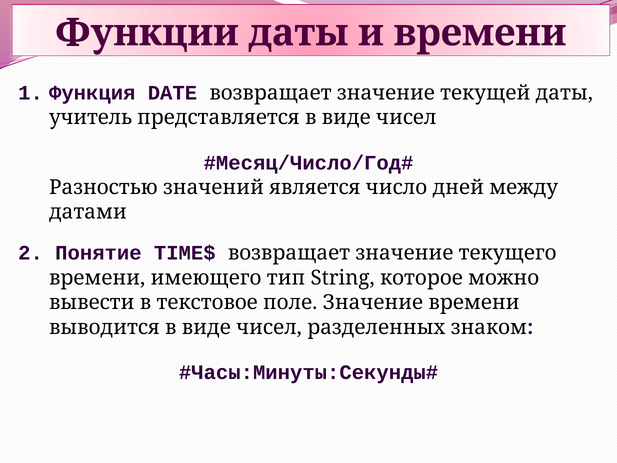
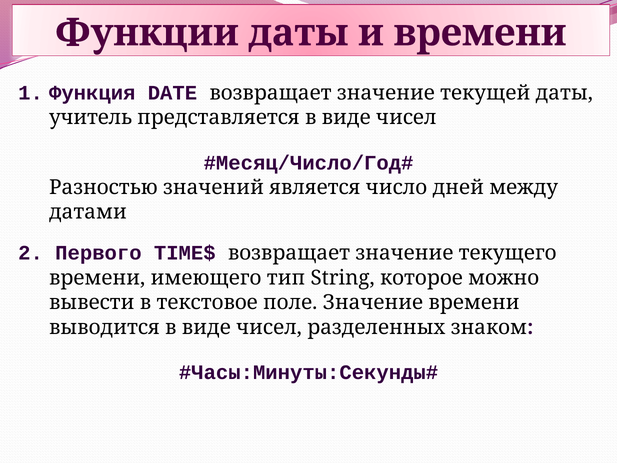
Понятие: Понятие -> Первого (98, 253)
